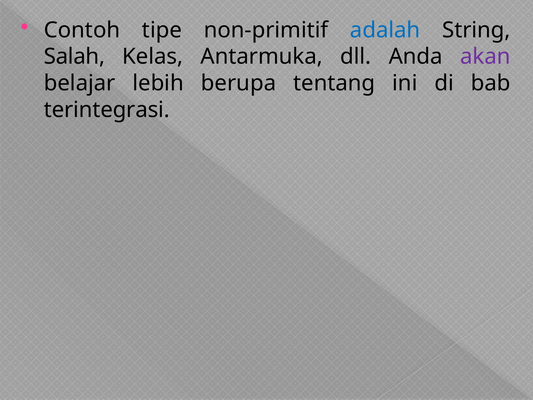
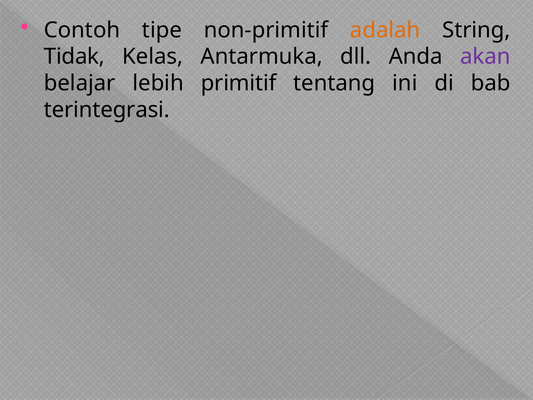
adalah colour: blue -> orange (385, 30)
Salah: Salah -> Tidak (74, 57)
berupa: berupa -> primitif (239, 83)
